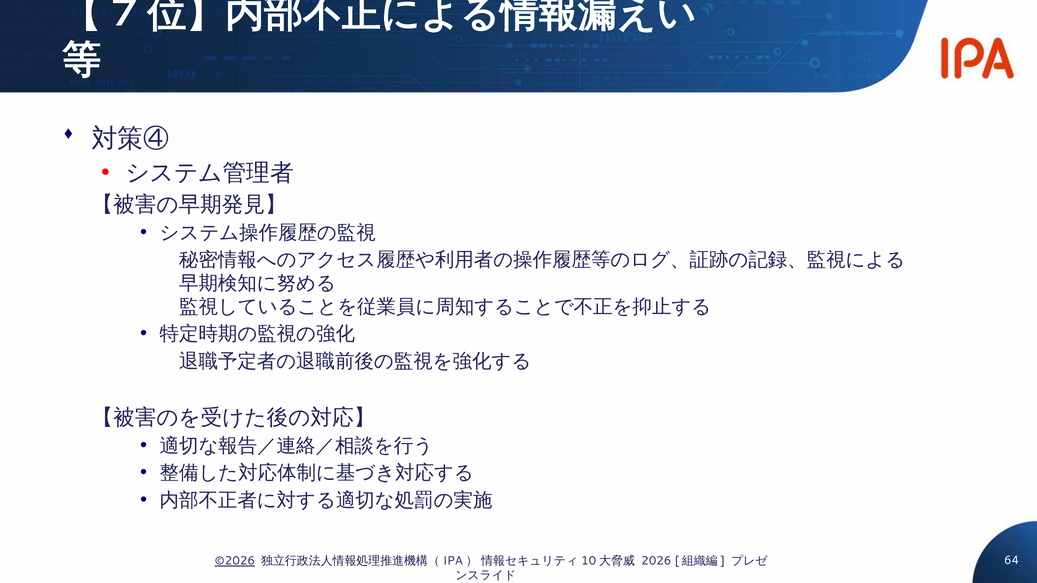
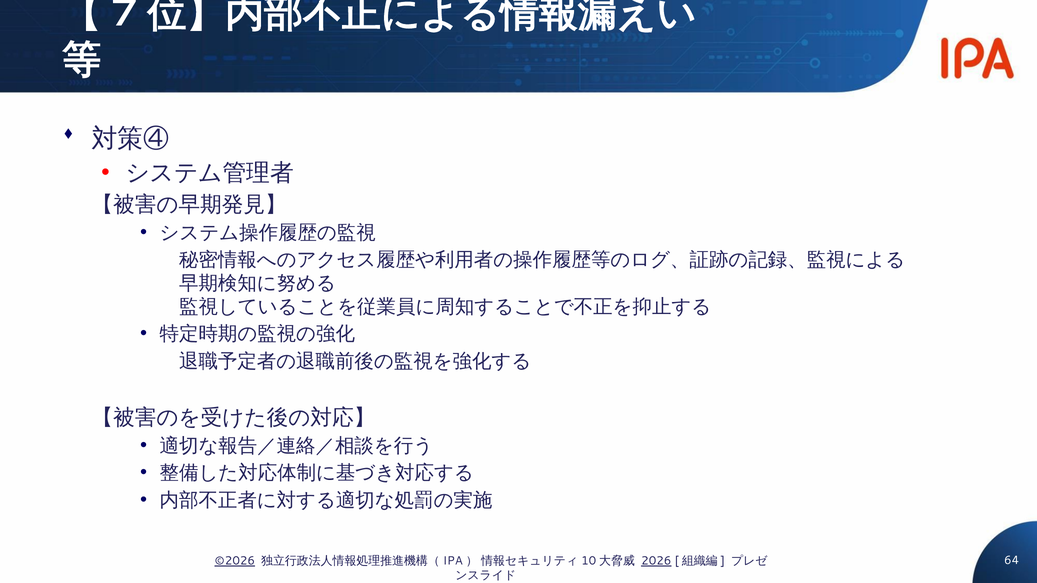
2026 underline: none -> present (656, 561)
